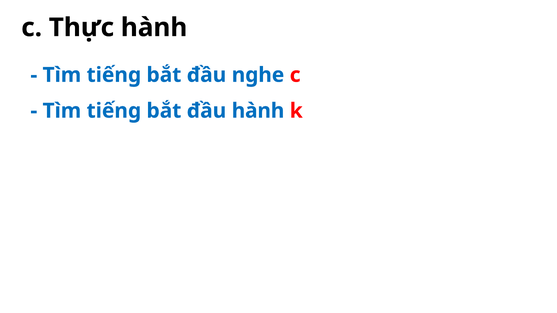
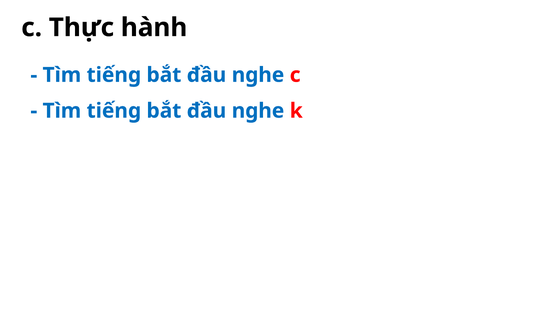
hành: hành -> nghe (258, 111)
